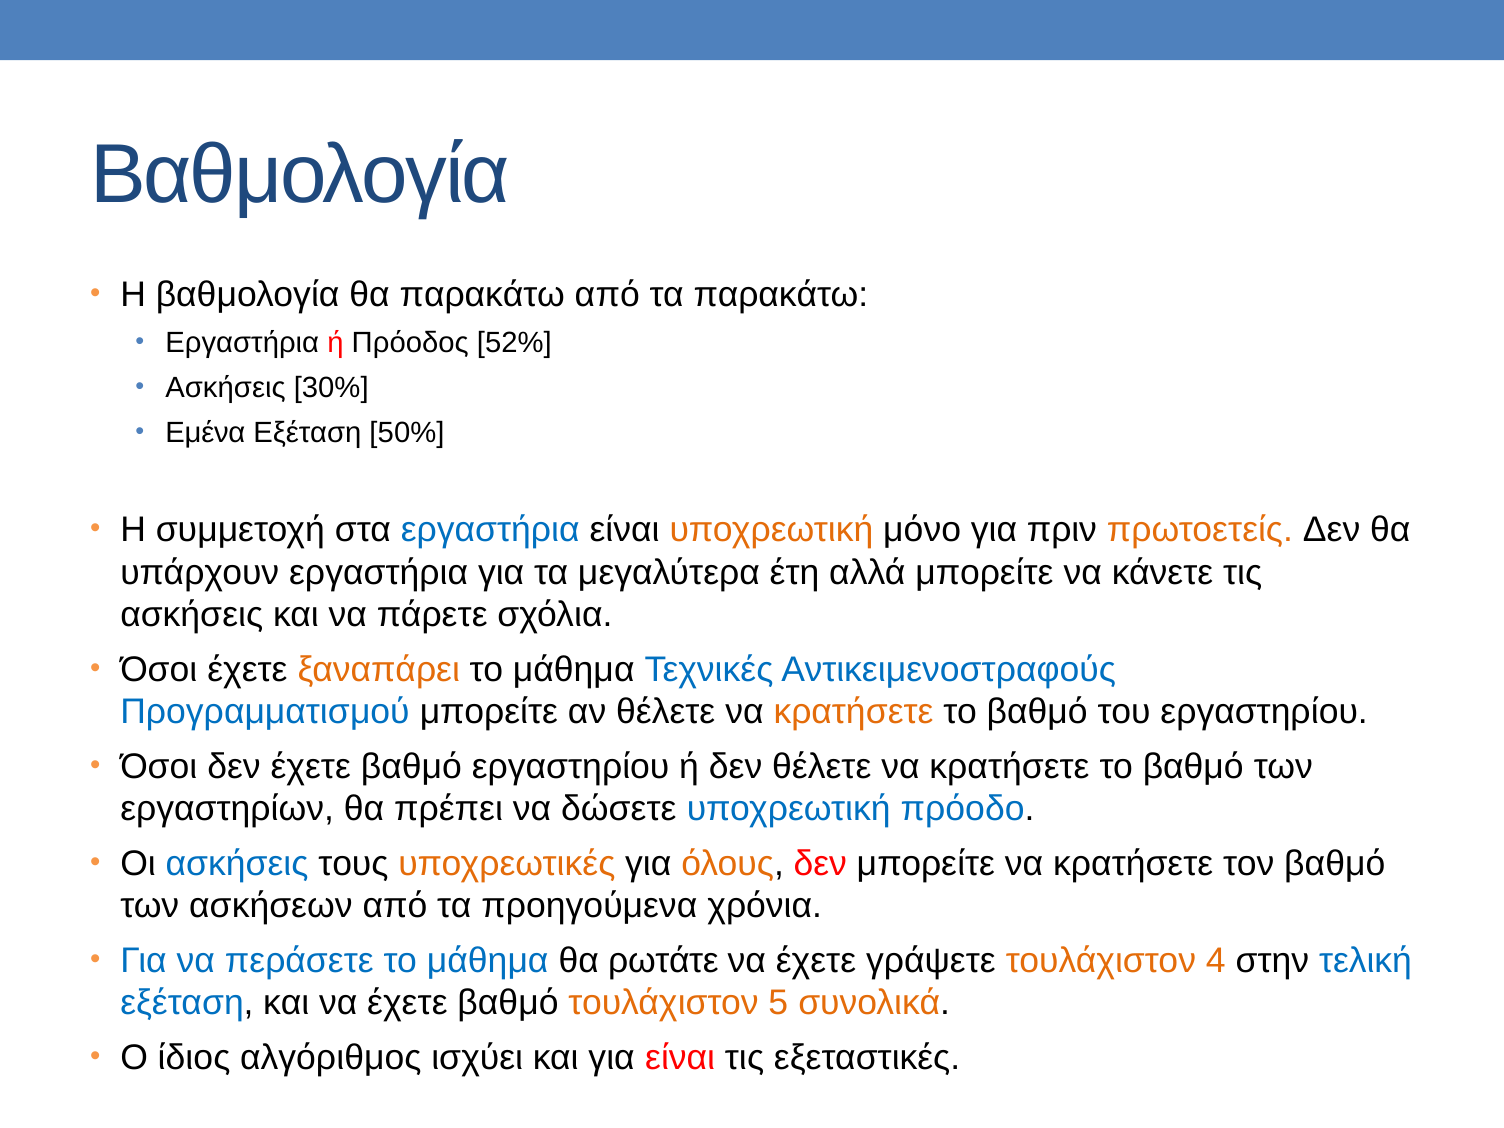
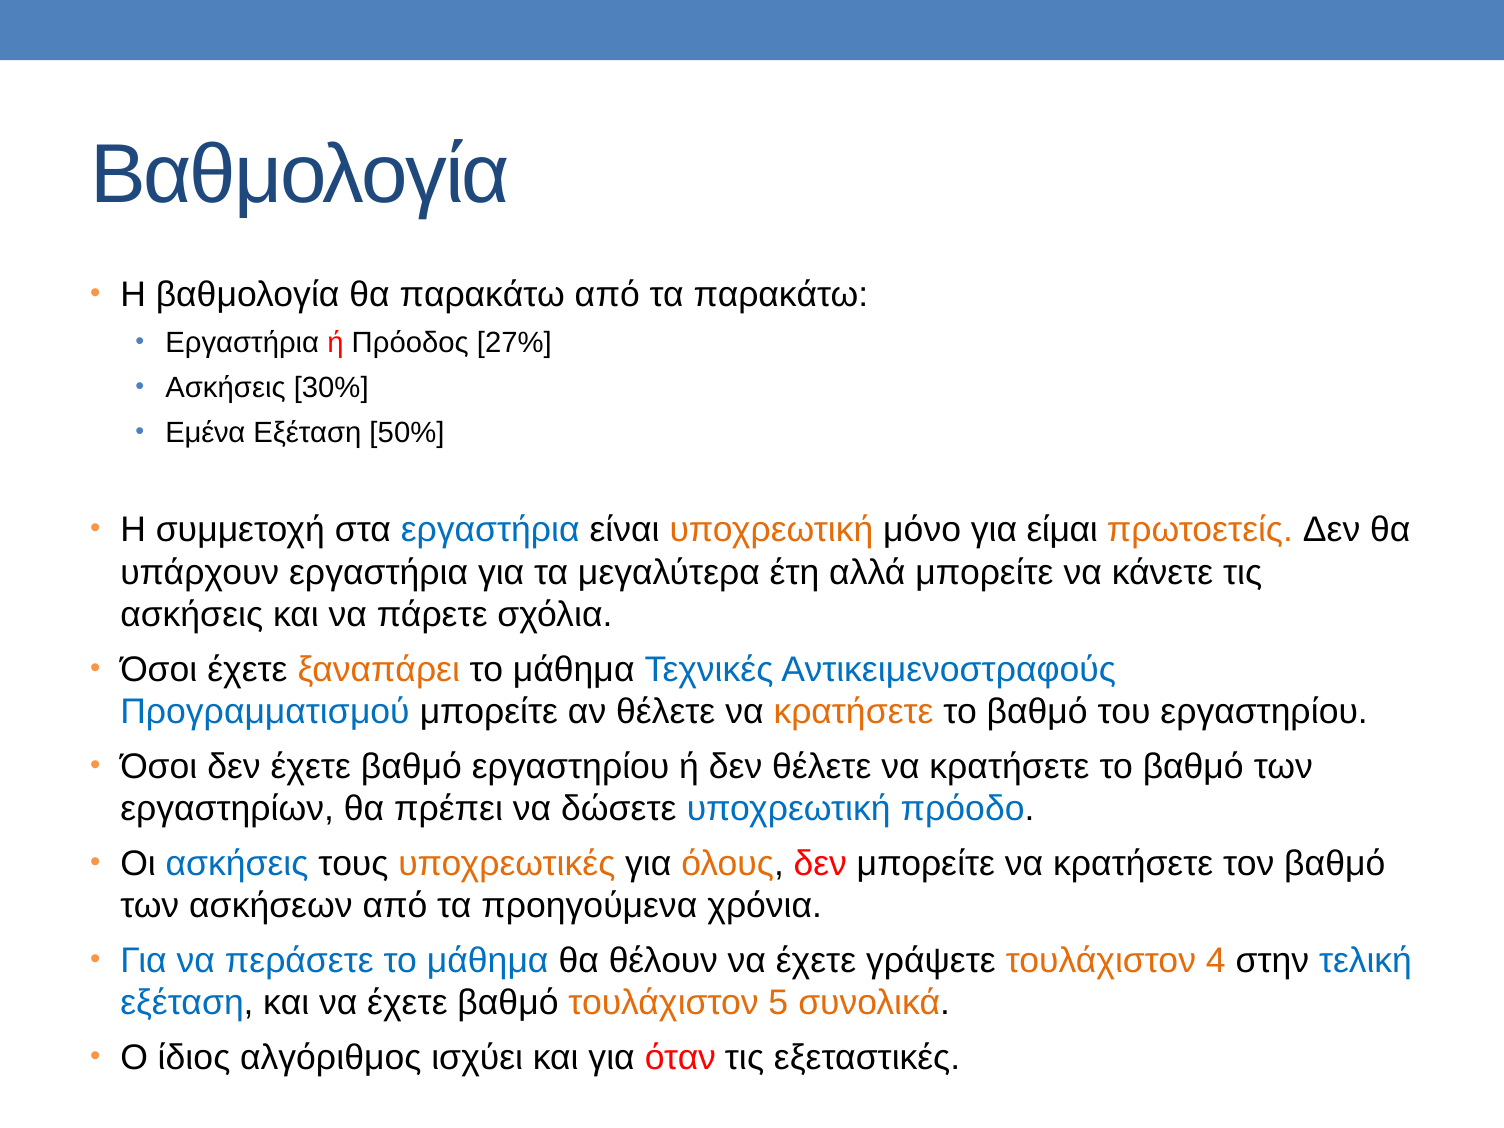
52%: 52% -> 27% (514, 343)
πριν: πριν -> είμαι (1062, 530)
ρωτάτε: ρωτάτε -> θέλουν (663, 960)
για είναι: είναι -> όταν (680, 1057)
